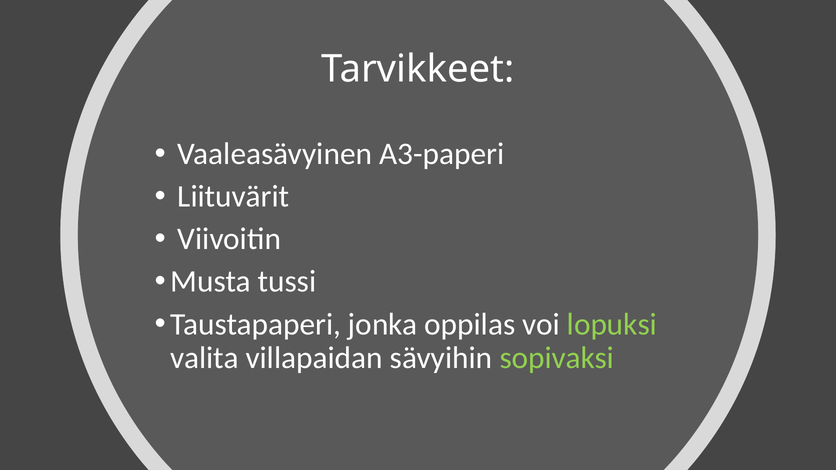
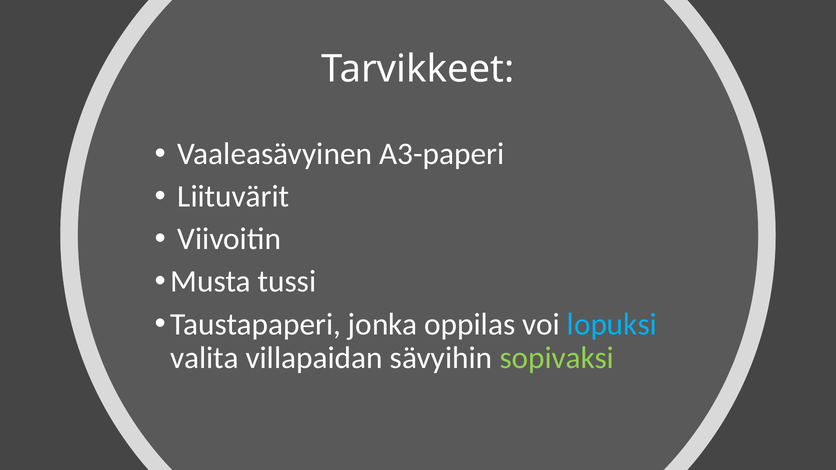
lopuksi colour: light green -> light blue (612, 324)
